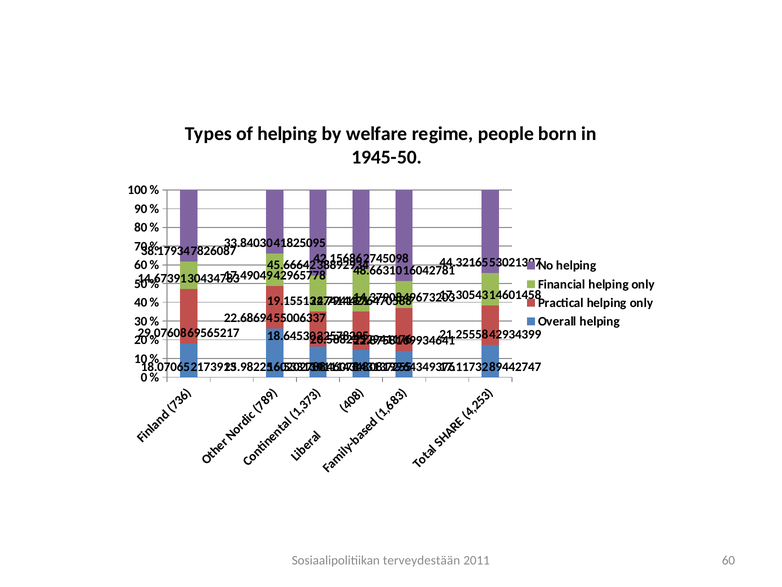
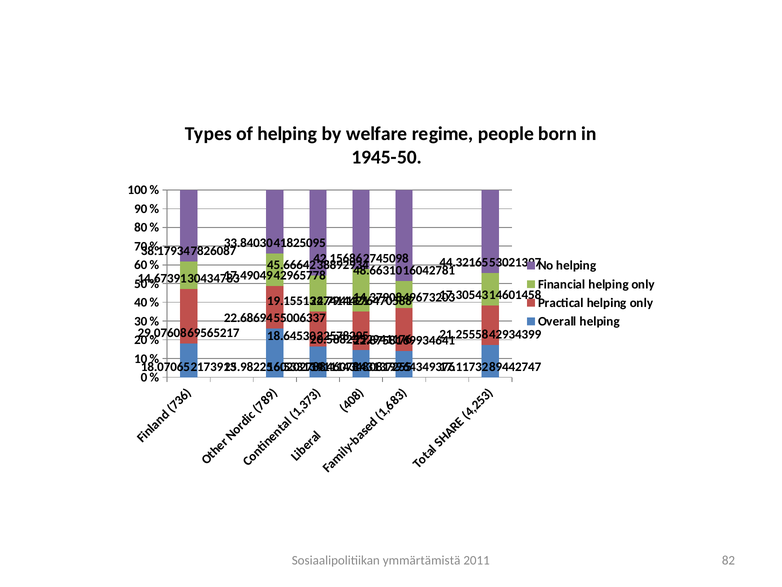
terveydestään: terveydestään -> ymmärtämistä (422, 560)
2011 60: 60 -> 82 (728, 560)
